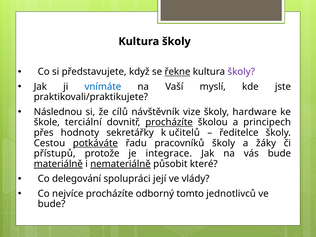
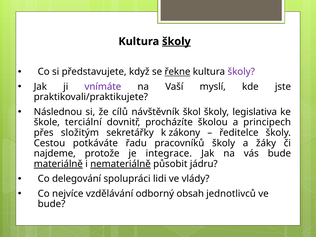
školy underline: none -> present (176, 41)
vnímáte colour: blue -> purple (103, 87)
vize: vize -> škol (192, 112)
hardware: hardware -> legislativa (255, 112)
procházíte underline: present -> none (169, 122)
hodnoty: hodnoty -> složitým (80, 133)
učitelů: učitelů -> zákony (184, 133)
potkáváte underline: present -> none (95, 143)
přístupů: přístupů -> najdeme (55, 154)
které: které -> jádru (204, 164)
její: její -> lidi (160, 179)
nejvíce procházíte: procházíte -> vzdělávání (110, 194)
tomto: tomto -> obsah (190, 194)
